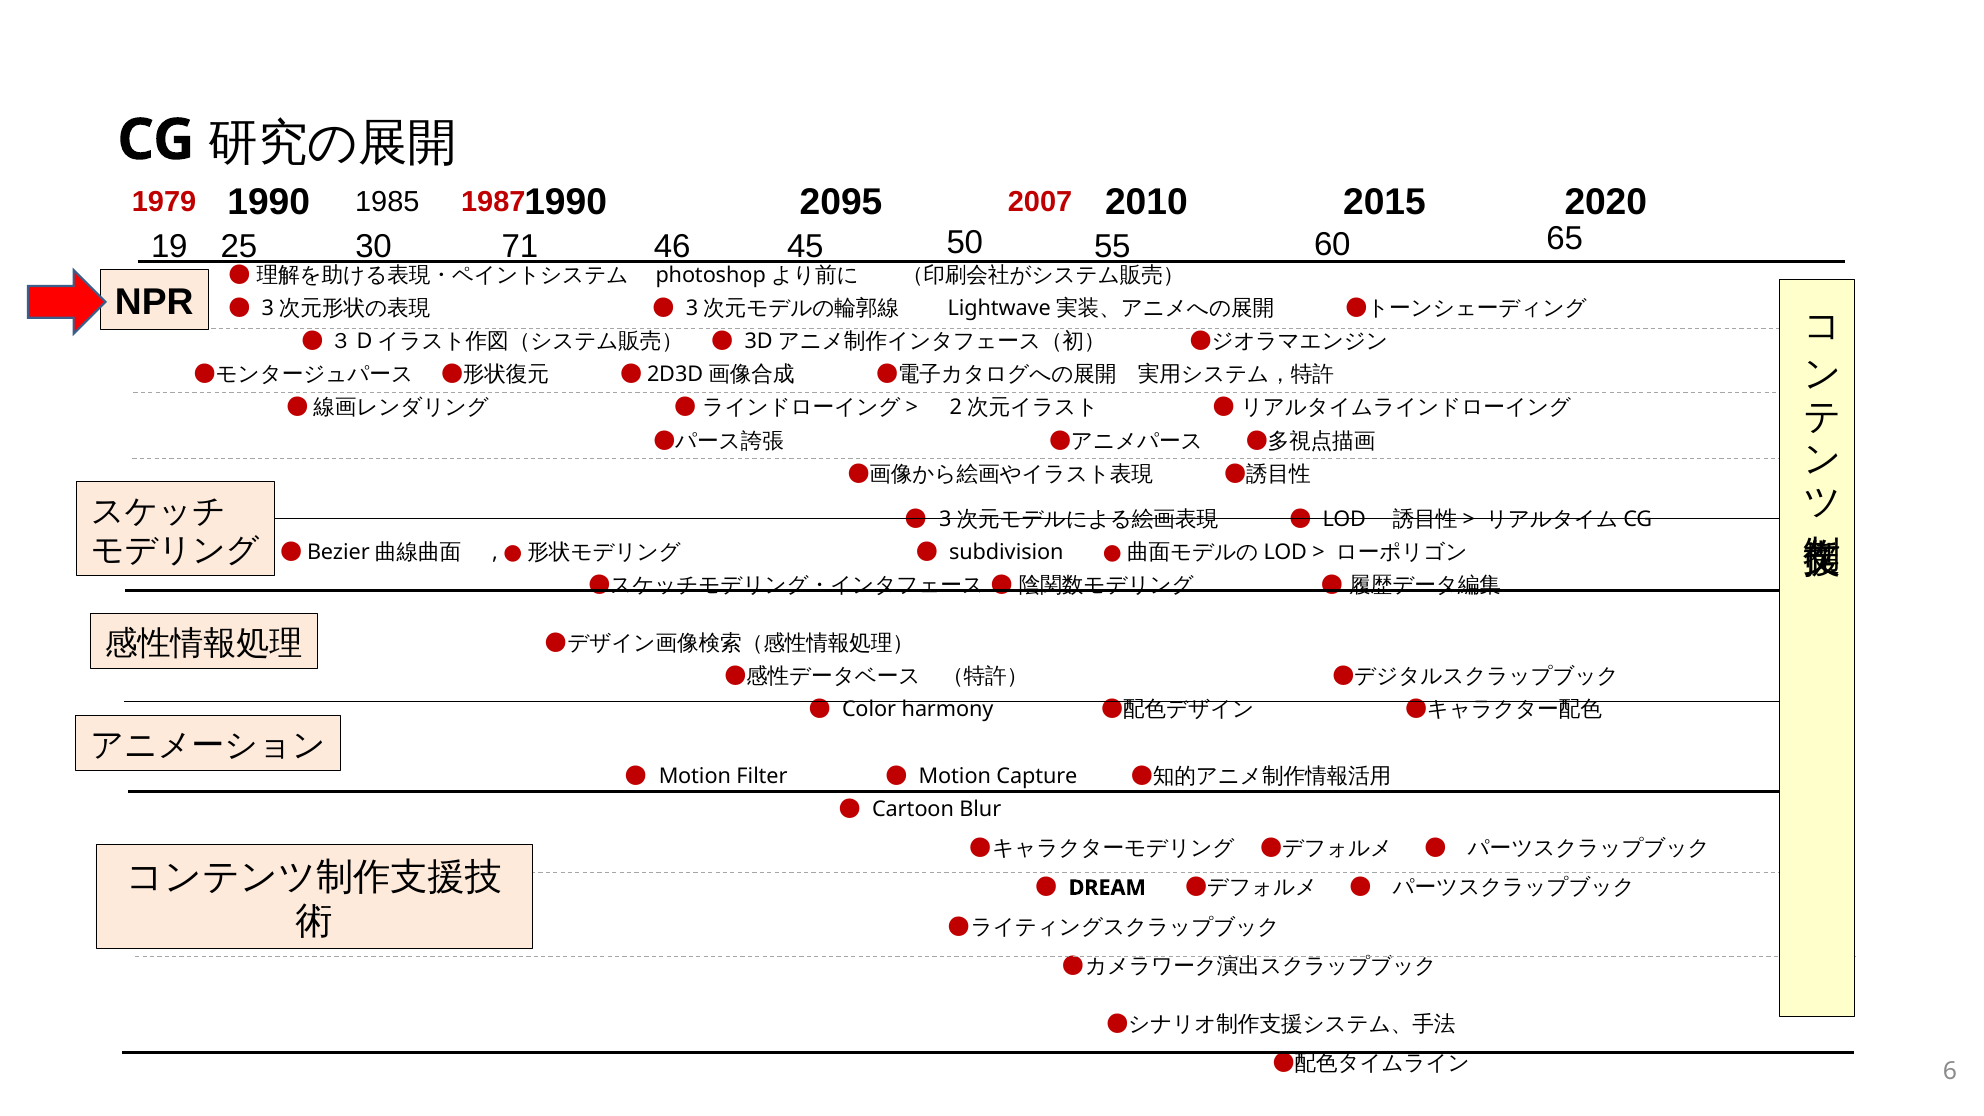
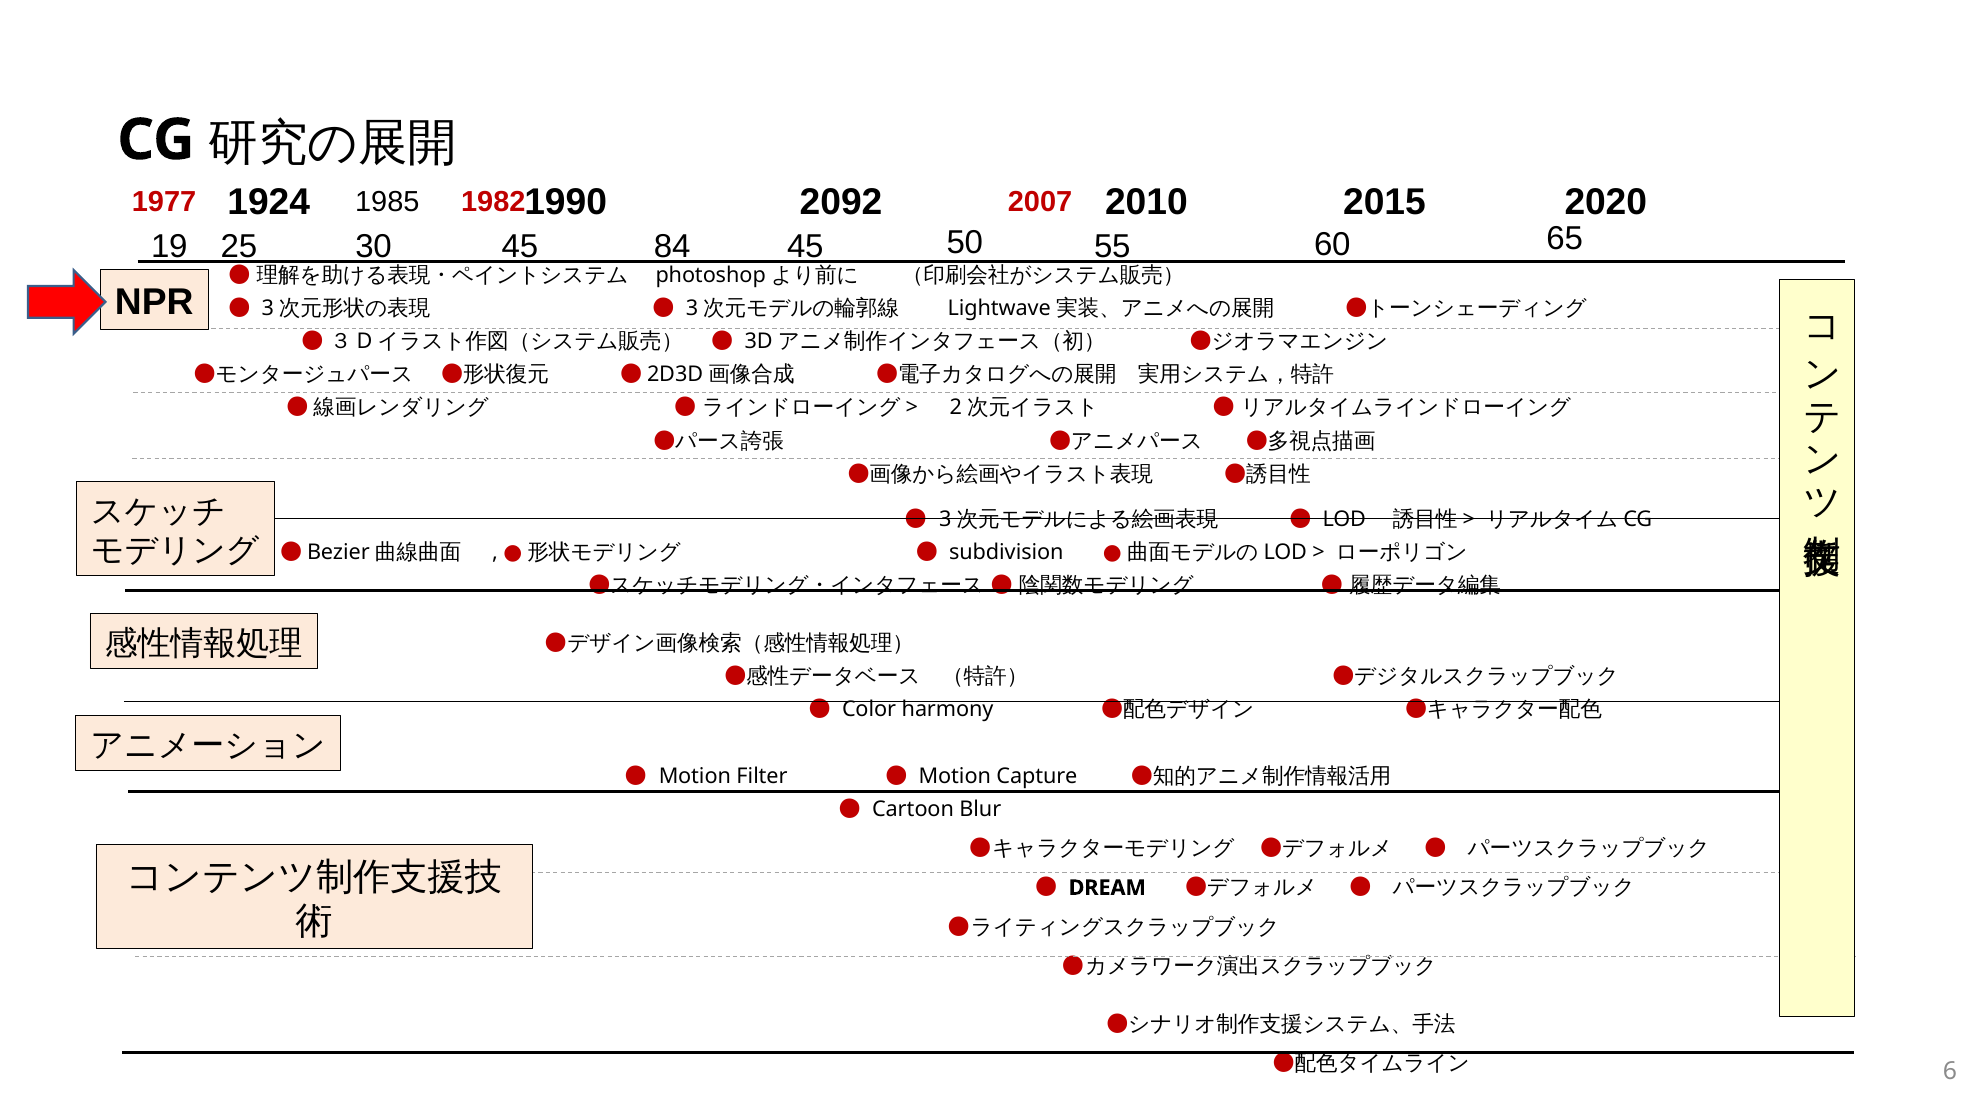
1990: 1990 -> 1924 (269, 202)
1979: 1979 -> 1977 (164, 202)
1987: 1987 -> 1982 (493, 202)
2095: 2095 -> 2092 (841, 202)
19 71: 71 -> 45 (520, 246)
46: 46 -> 84 (672, 246)
